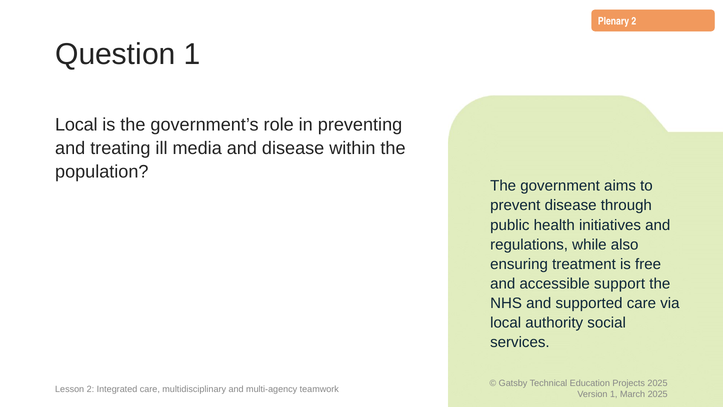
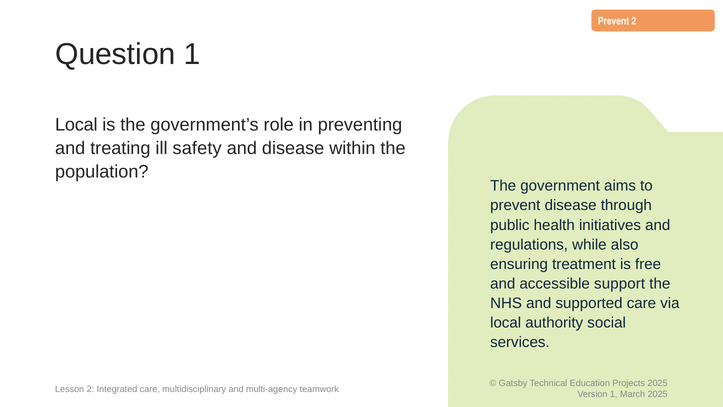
Plenary: Plenary -> Prevent (614, 21)
media: media -> safety (197, 148)
